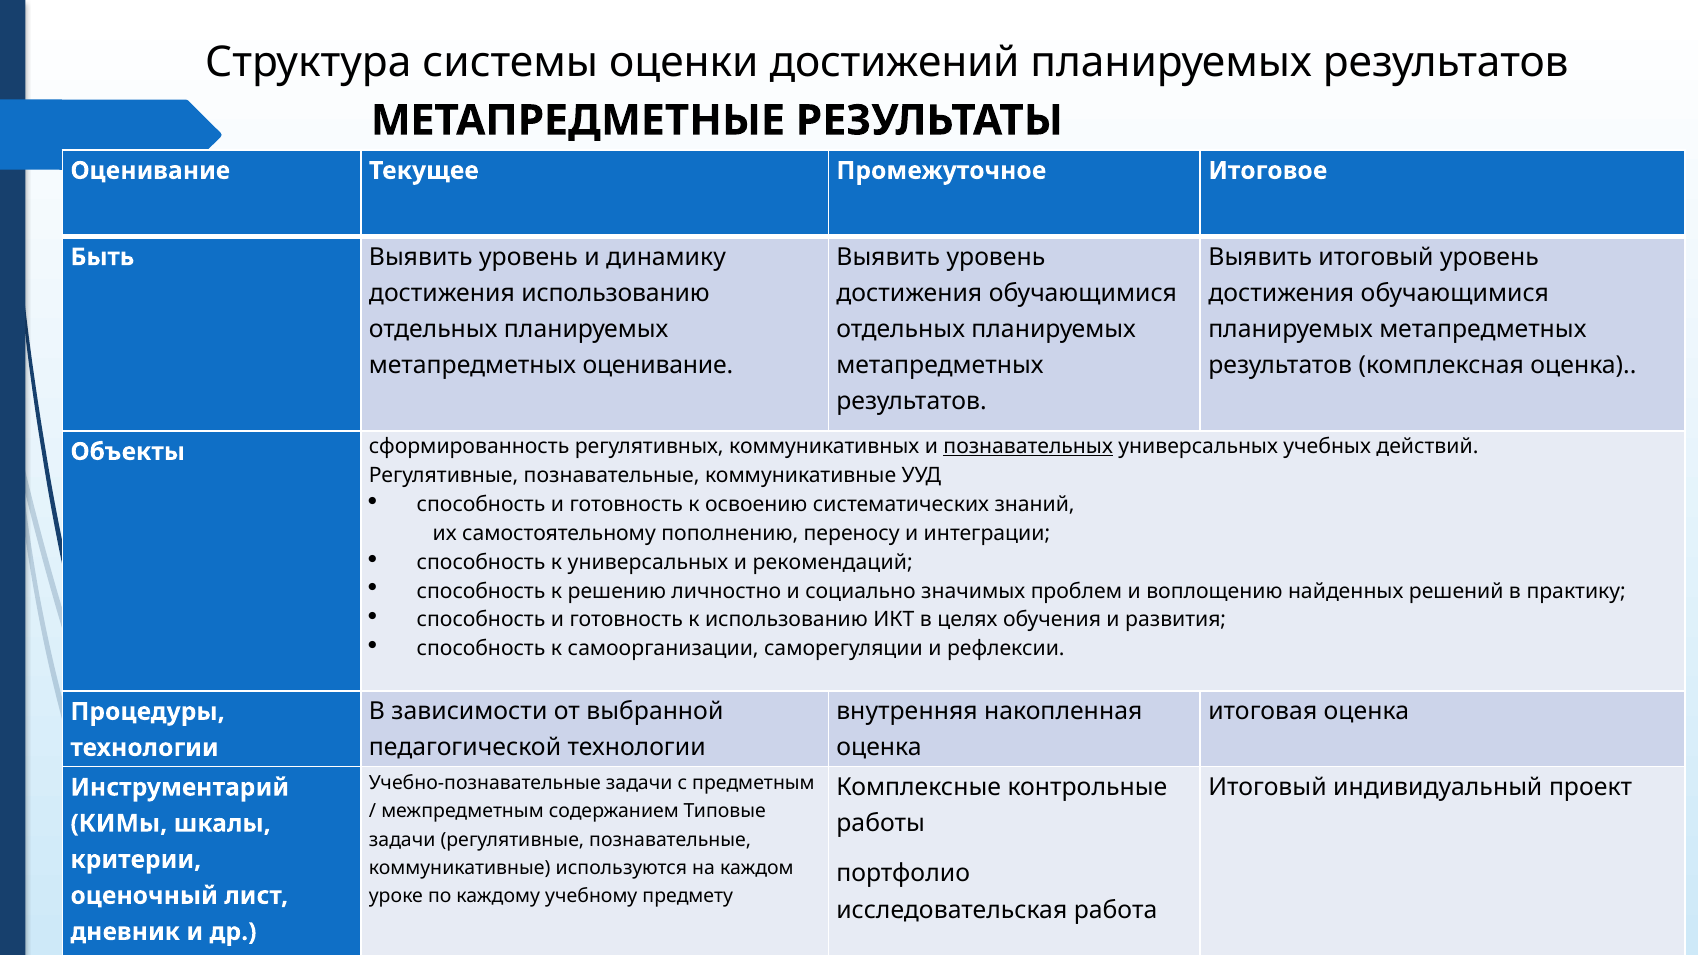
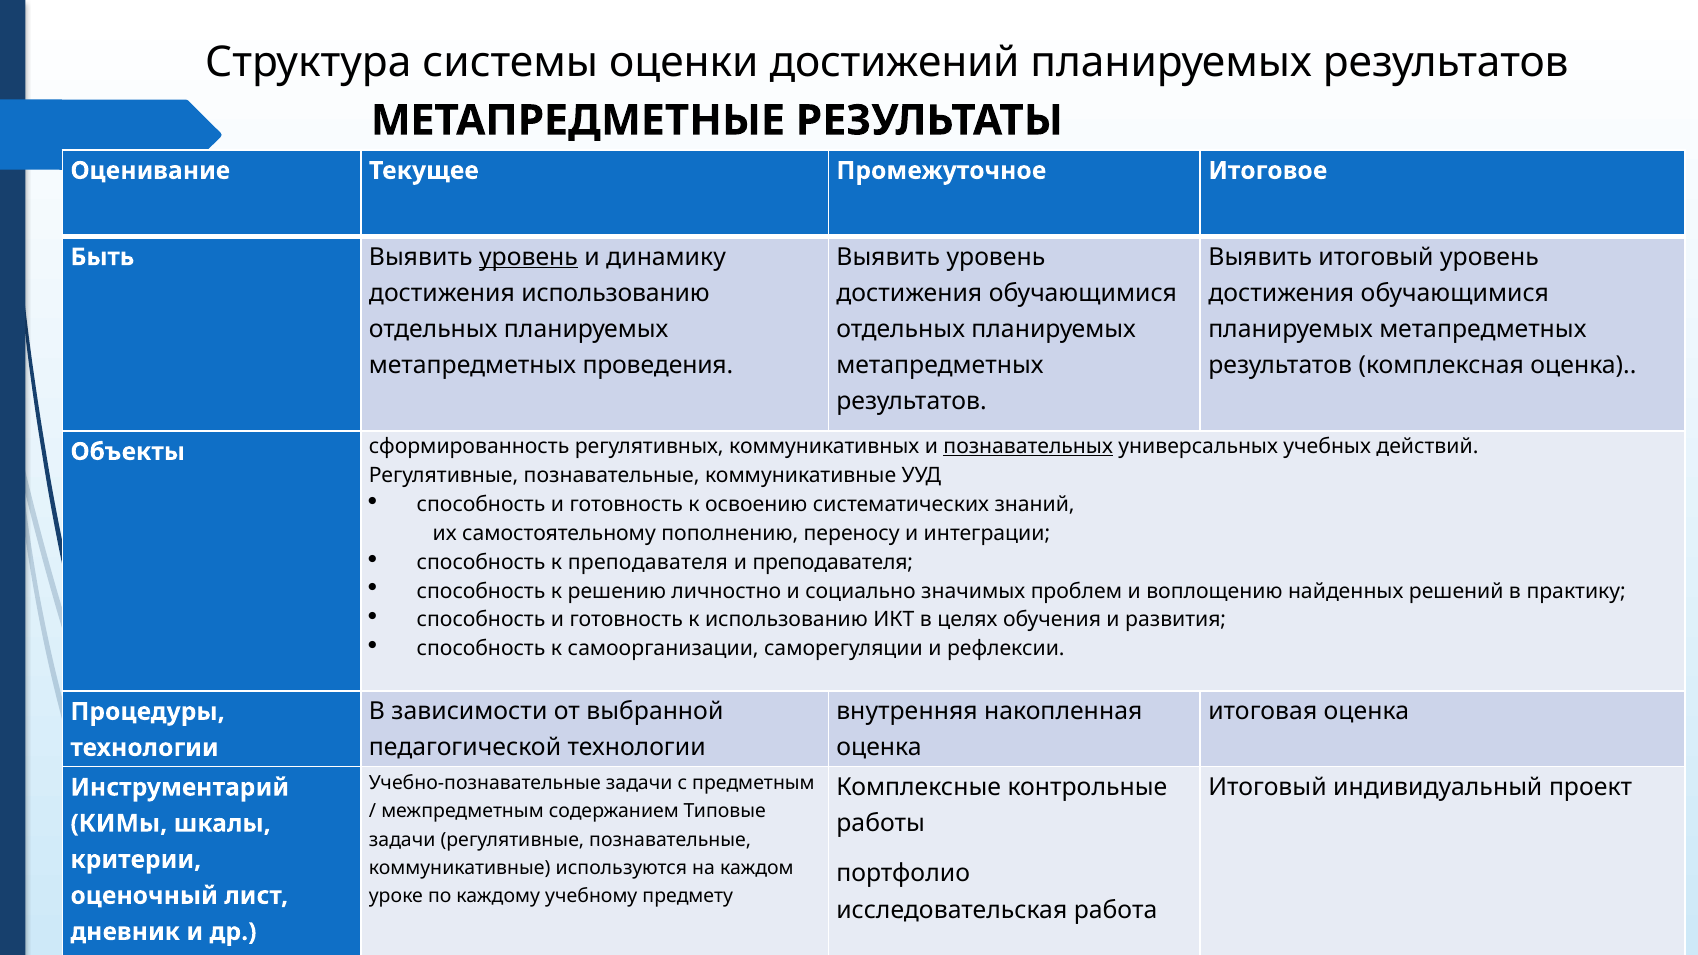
уровень underline: none -> present (528, 257)
метапредметных оценивание: оценивание -> проведения (658, 365)
к универсальных: универсальных -> преподавателя (648, 562)
и рекомендаций: рекомендаций -> преподавателя (833, 562)
